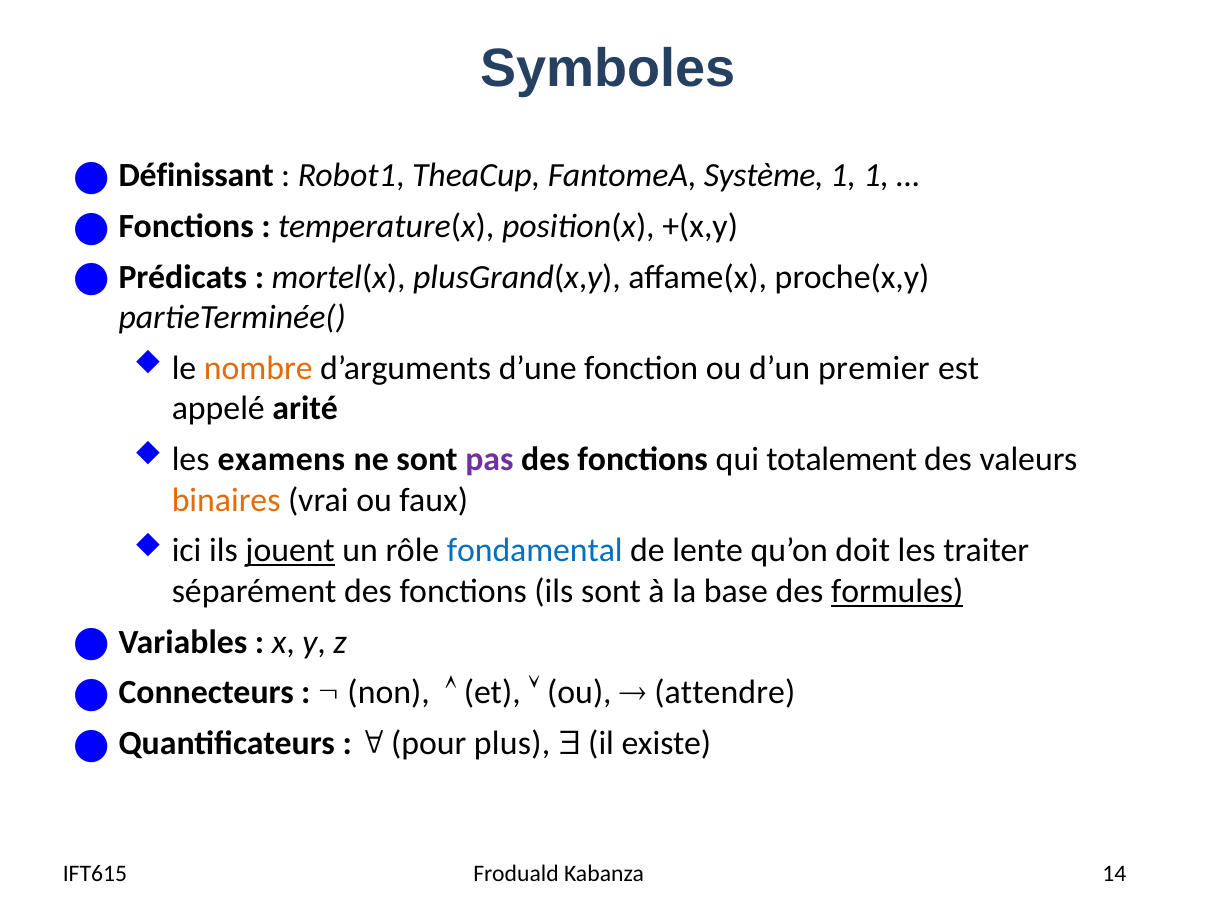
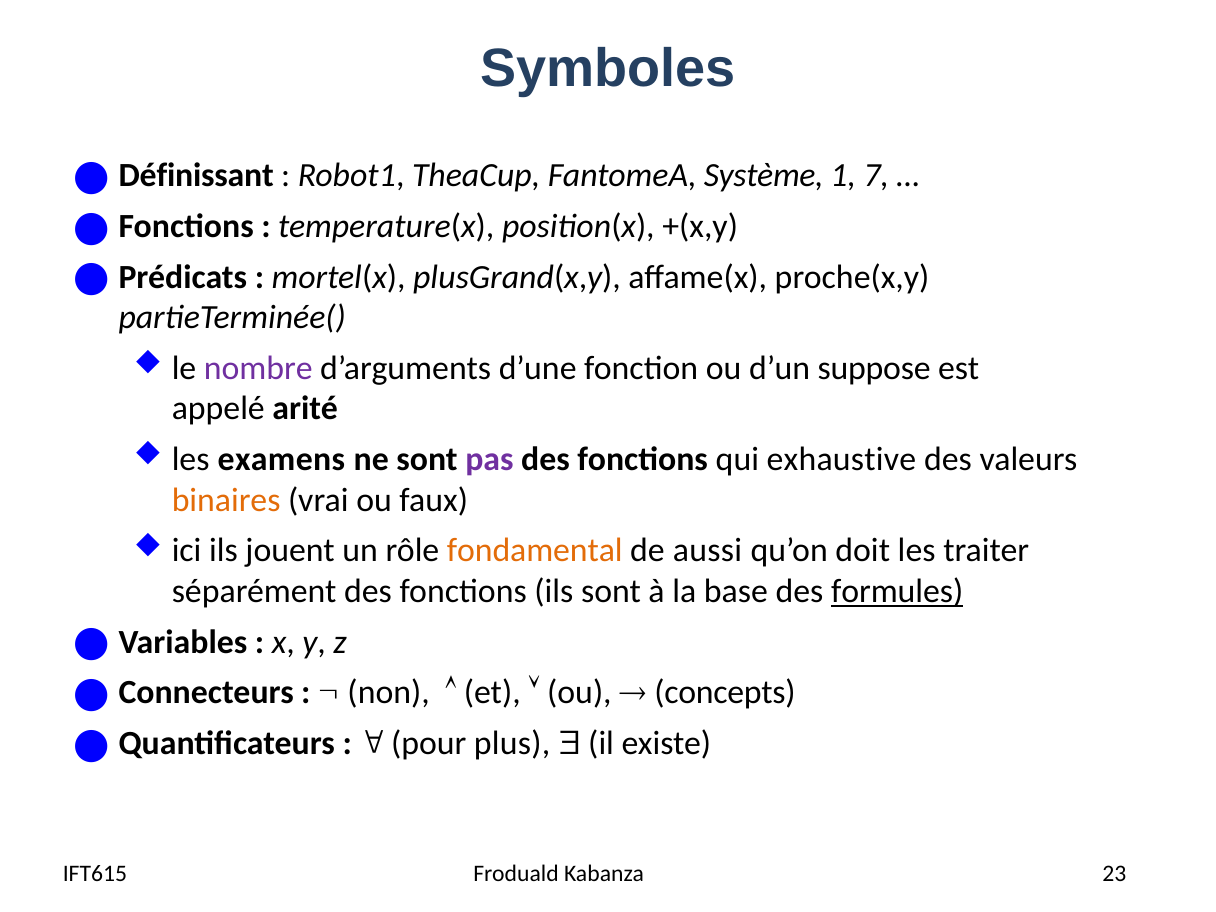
1 1: 1 -> 7 (876, 176)
nombre colour: orange -> purple (258, 368)
premier: premier -> suppose (874, 368)
totalement: totalement -> exhaustive (841, 460)
jouent underline: present -> none (290, 551)
fondamental colour: blue -> orange (535, 551)
lente: lente -> aussi (707, 551)
attendre: attendre -> concepts (725, 693)
14: 14 -> 23 (1114, 873)
